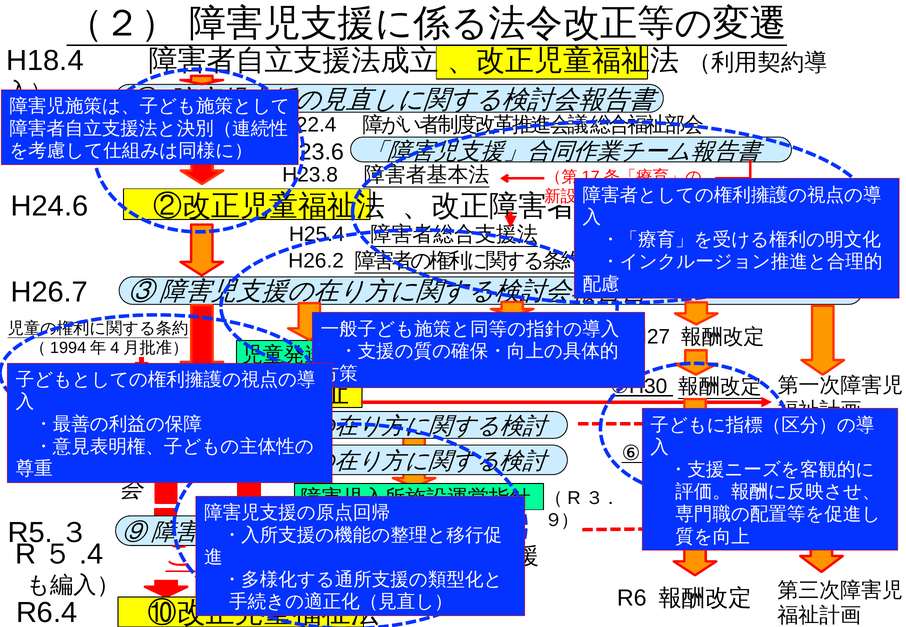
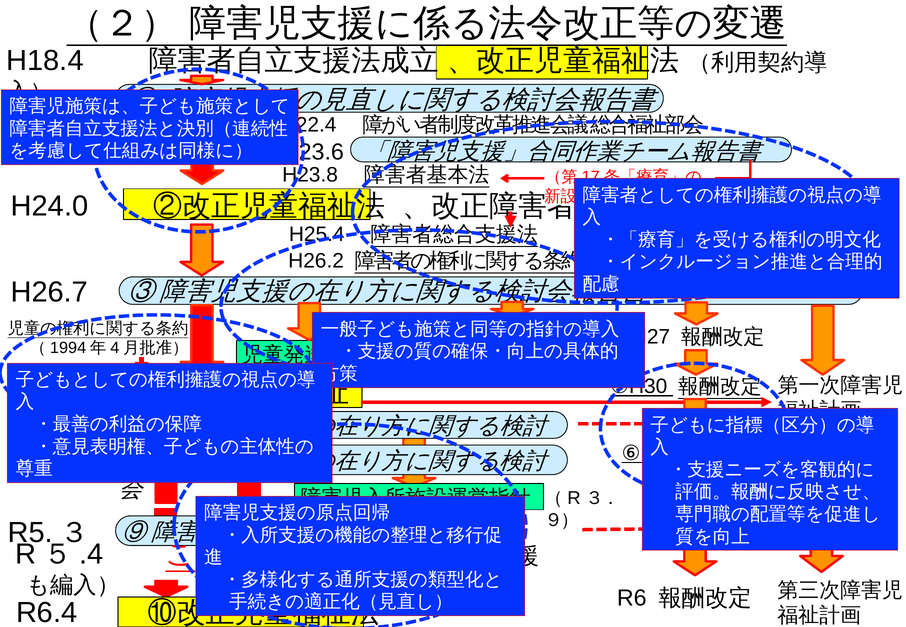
H24.6: H24.6 -> H24.0 (50, 206)
